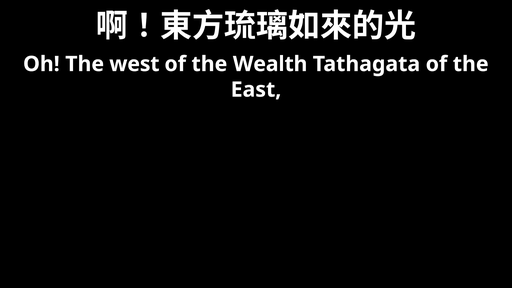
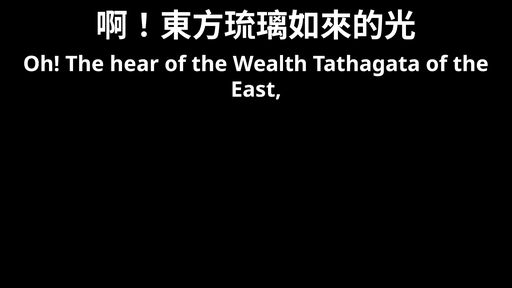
west: west -> hear (134, 64)
